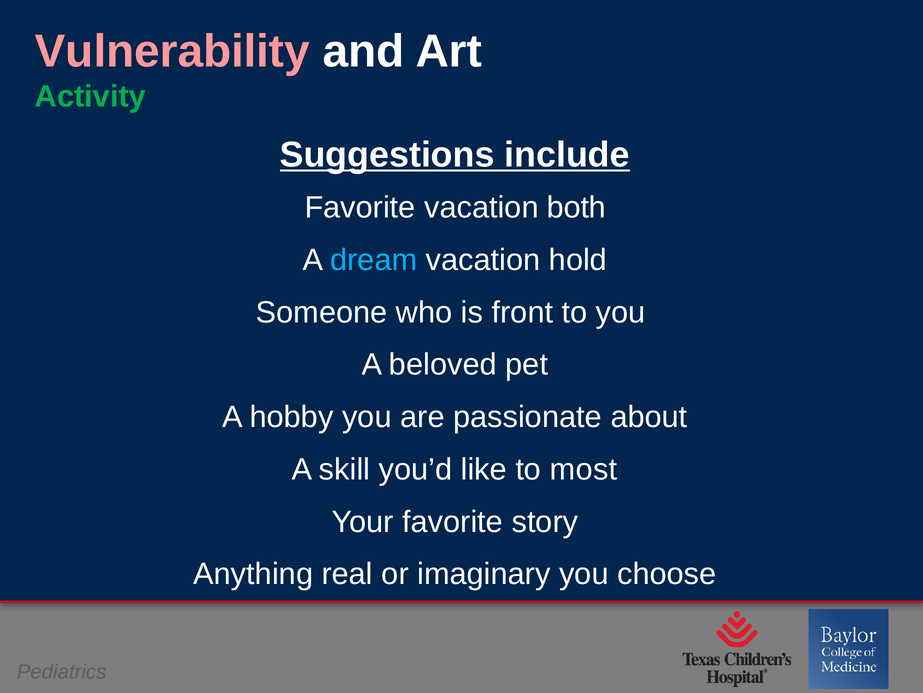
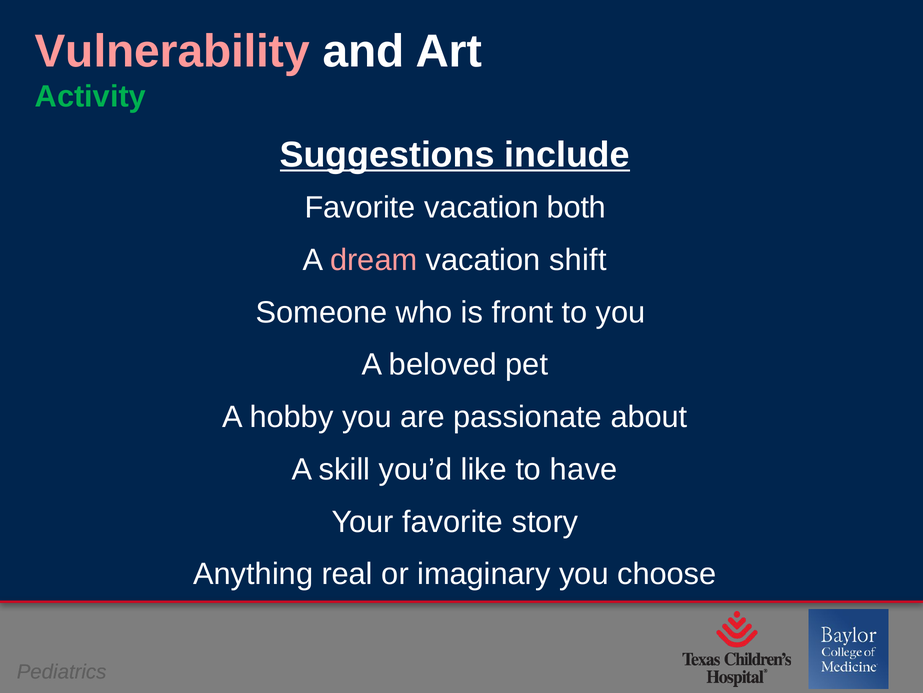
dream colour: light blue -> pink (374, 260)
hold: hold -> shift (578, 260)
most: most -> have (584, 469)
